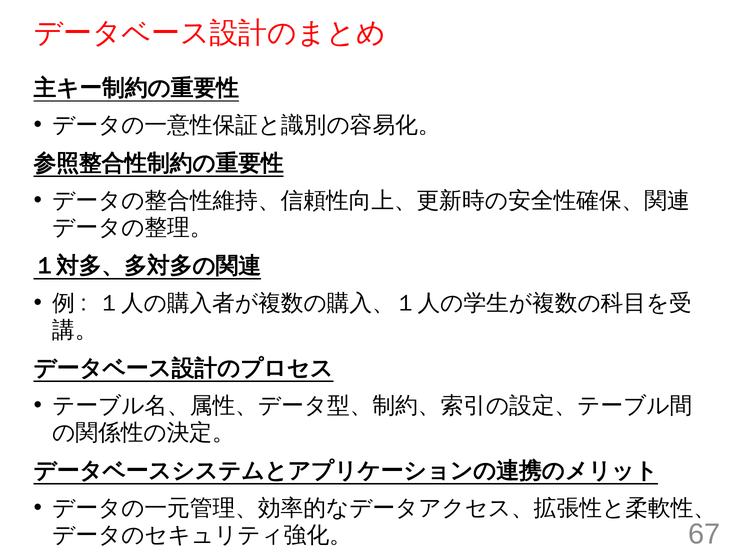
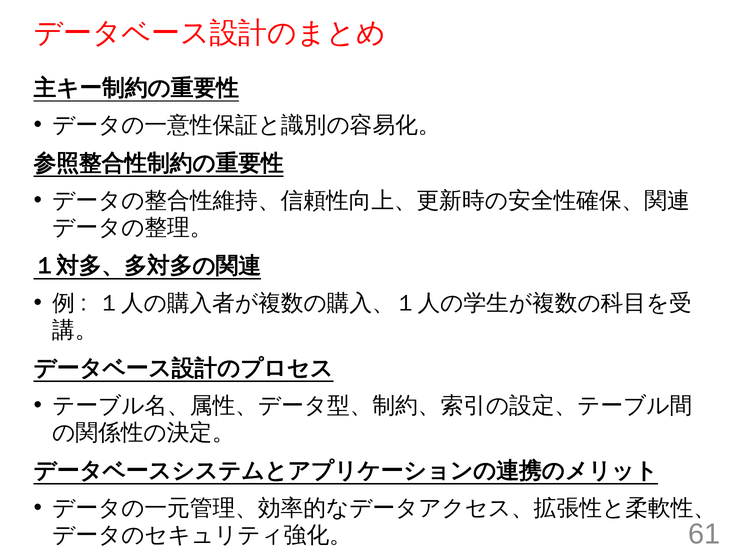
67: 67 -> 61 (704, 534)
